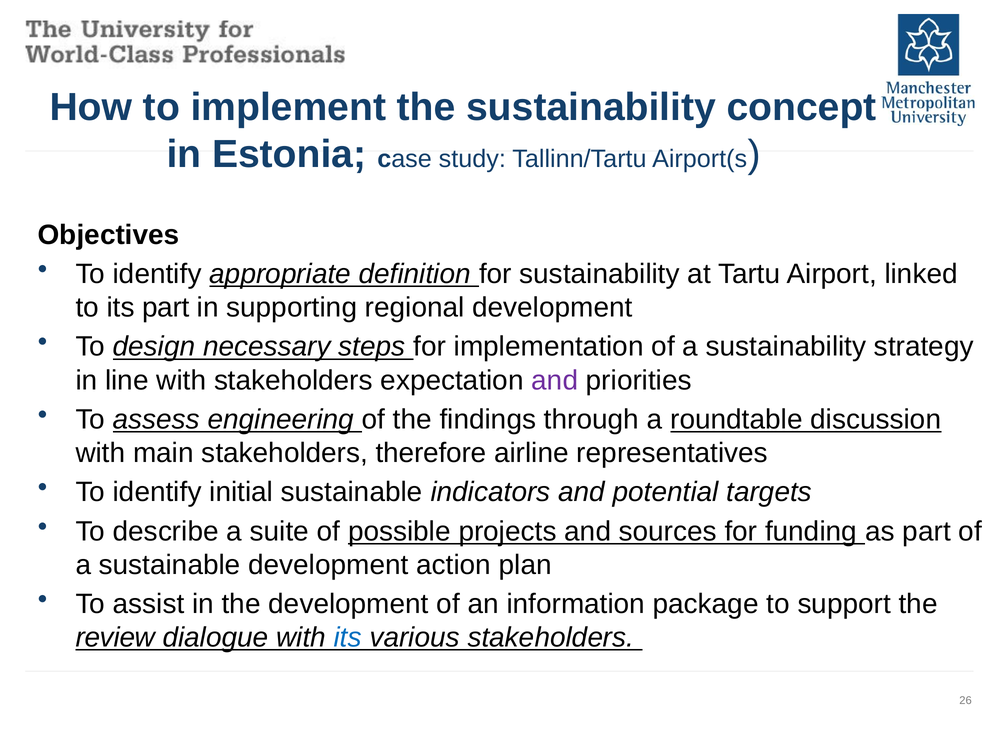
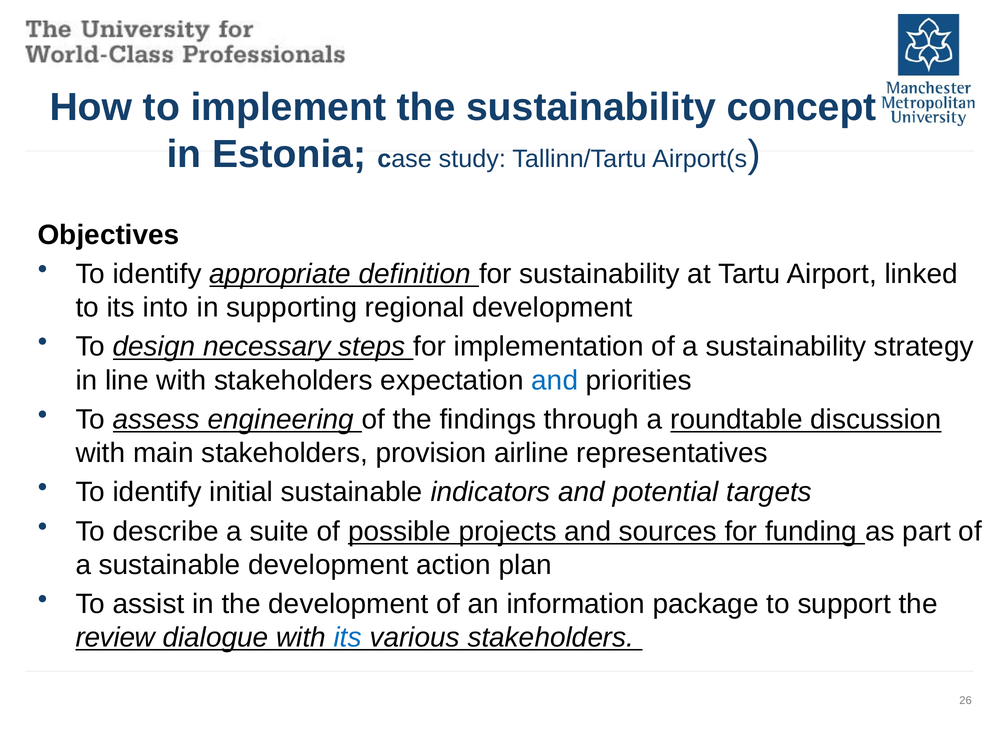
its part: part -> into (166, 308)
and colour: purple -> blue (555, 380)
therefore: therefore -> provision (431, 453)
